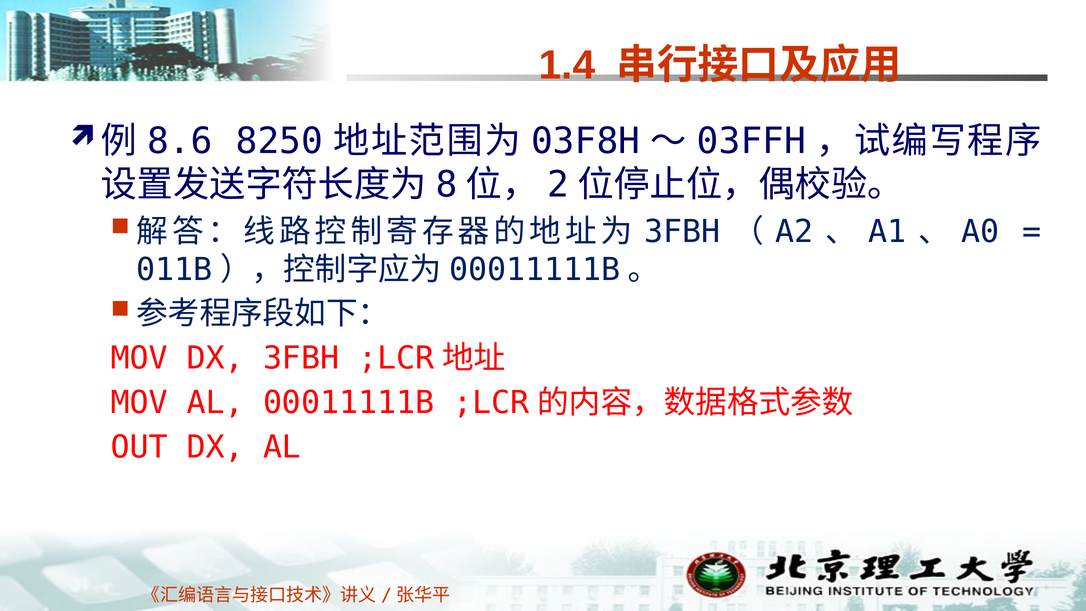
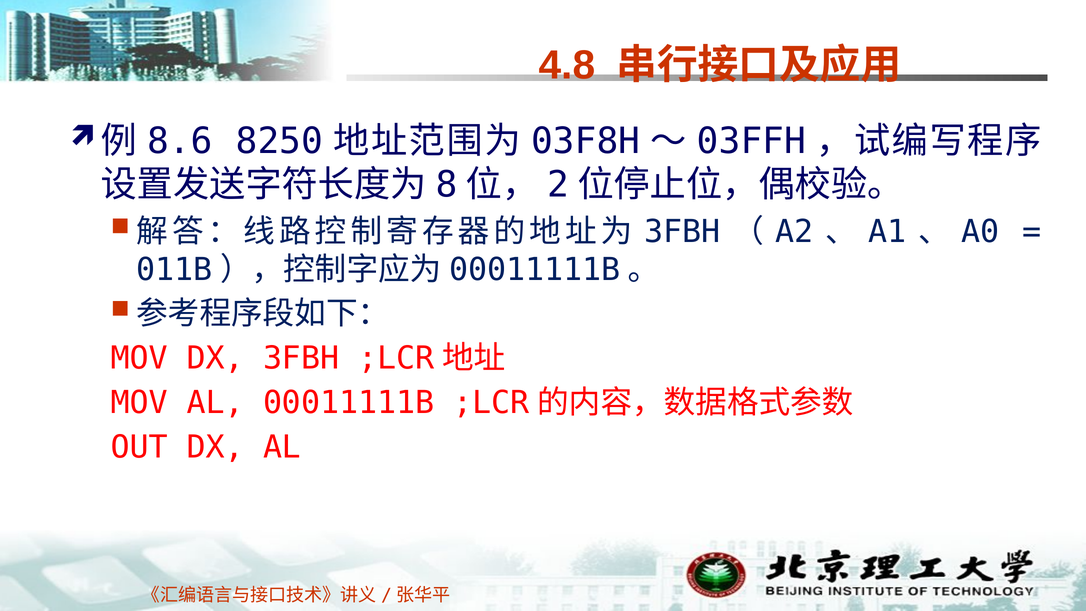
1.4: 1.4 -> 4.8 (567, 65)
